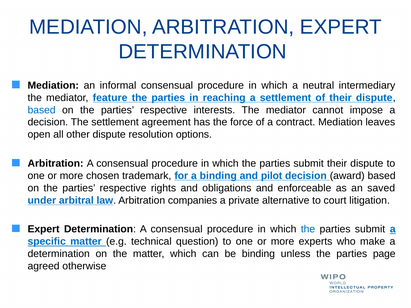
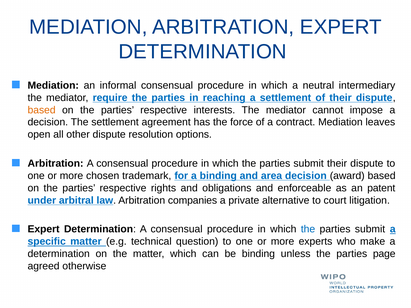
feature: feature -> require (110, 98)
based colour: blue -> orange (42, 110)
pilot: pilot -> area (272, 176)
saved: saved -> patent (381, 188)
